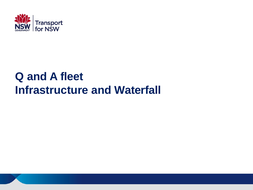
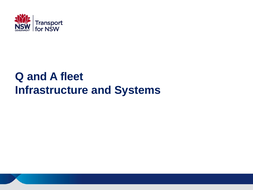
Waterfall: Waterfall -> Systems (138, 90)
